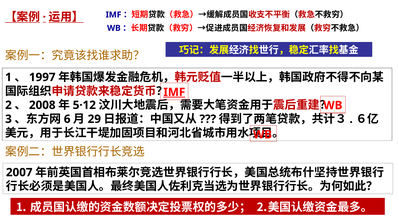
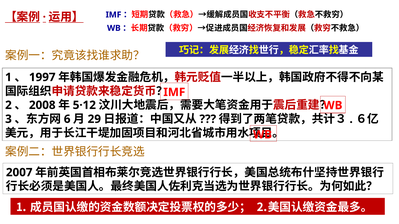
IMF underline: present -> none (174, 92)
